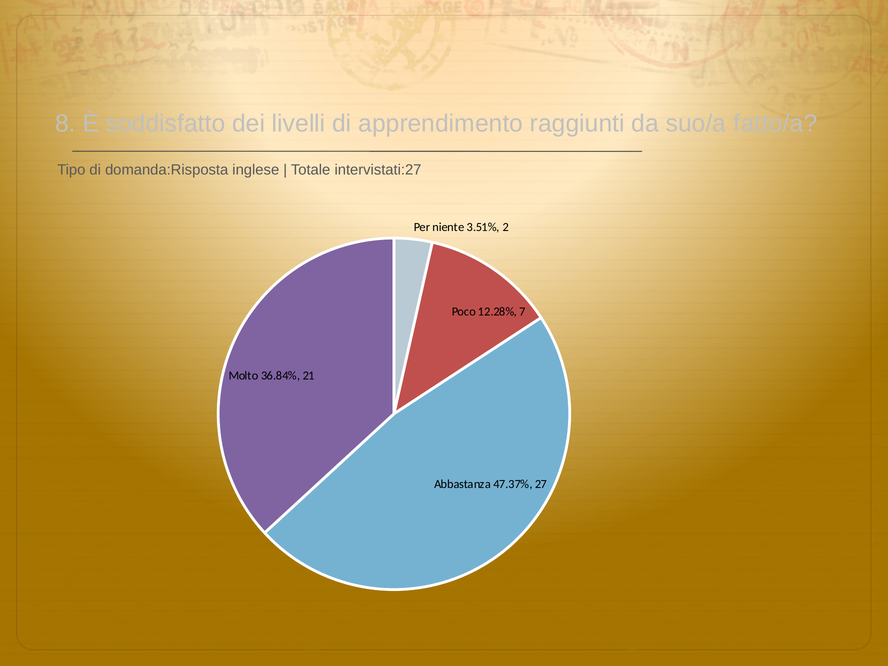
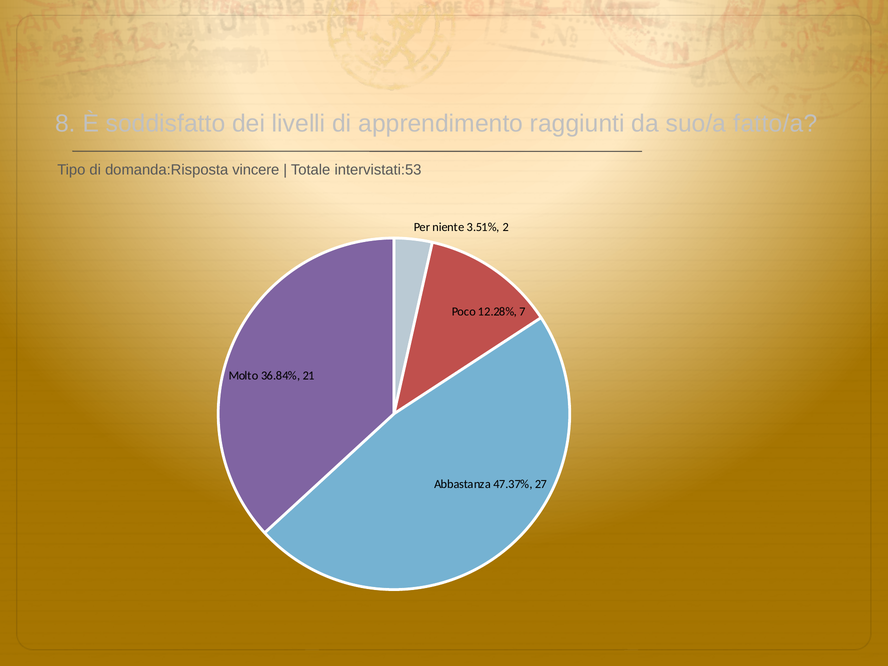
inglese: inglese -> vincere (256, 170)
intervistati:27: intervistati:27 -> intervistati:53 (378, 170)
